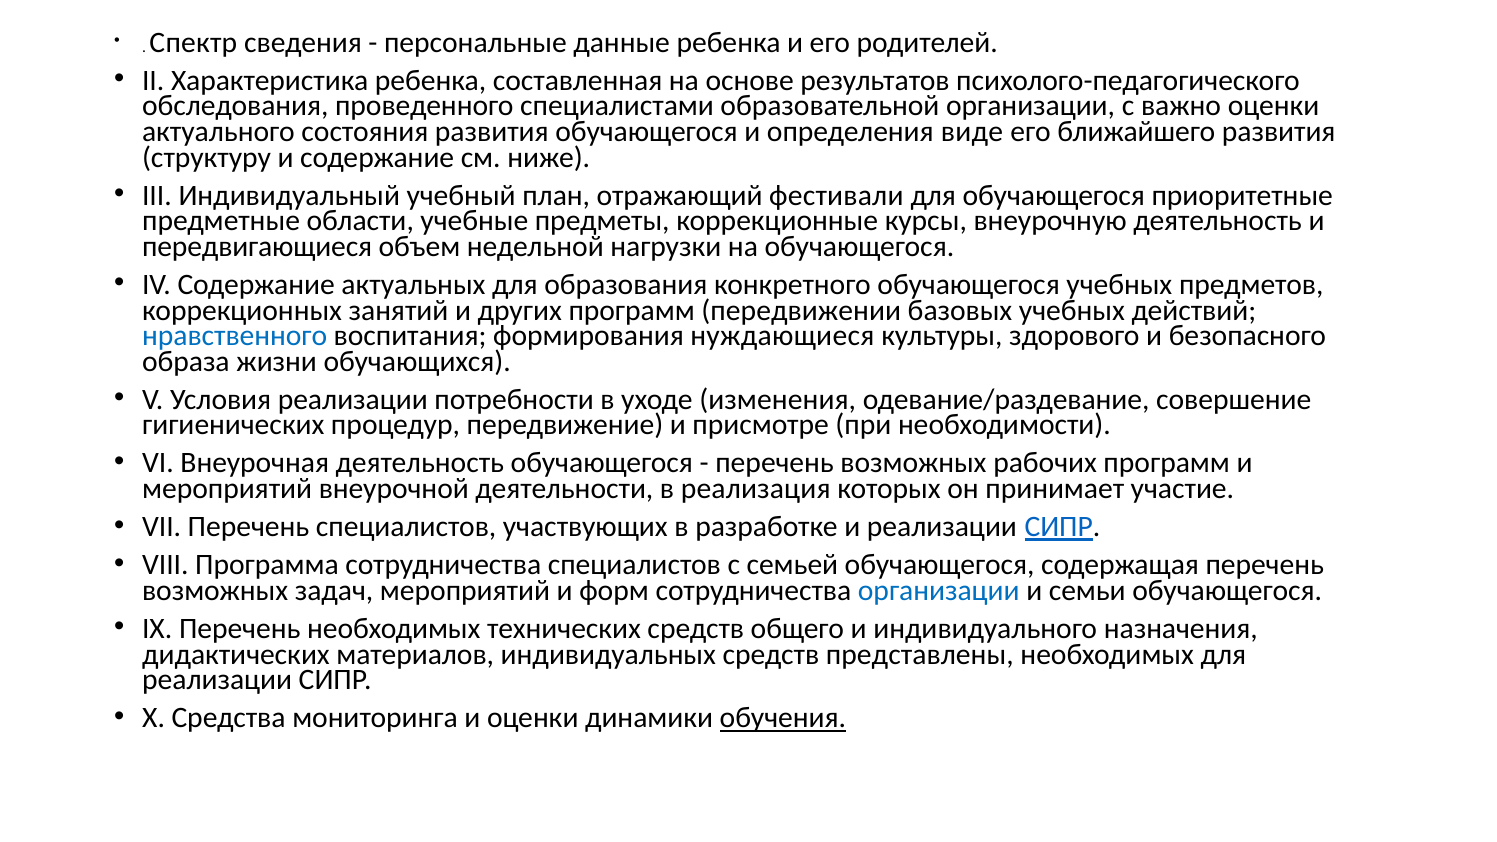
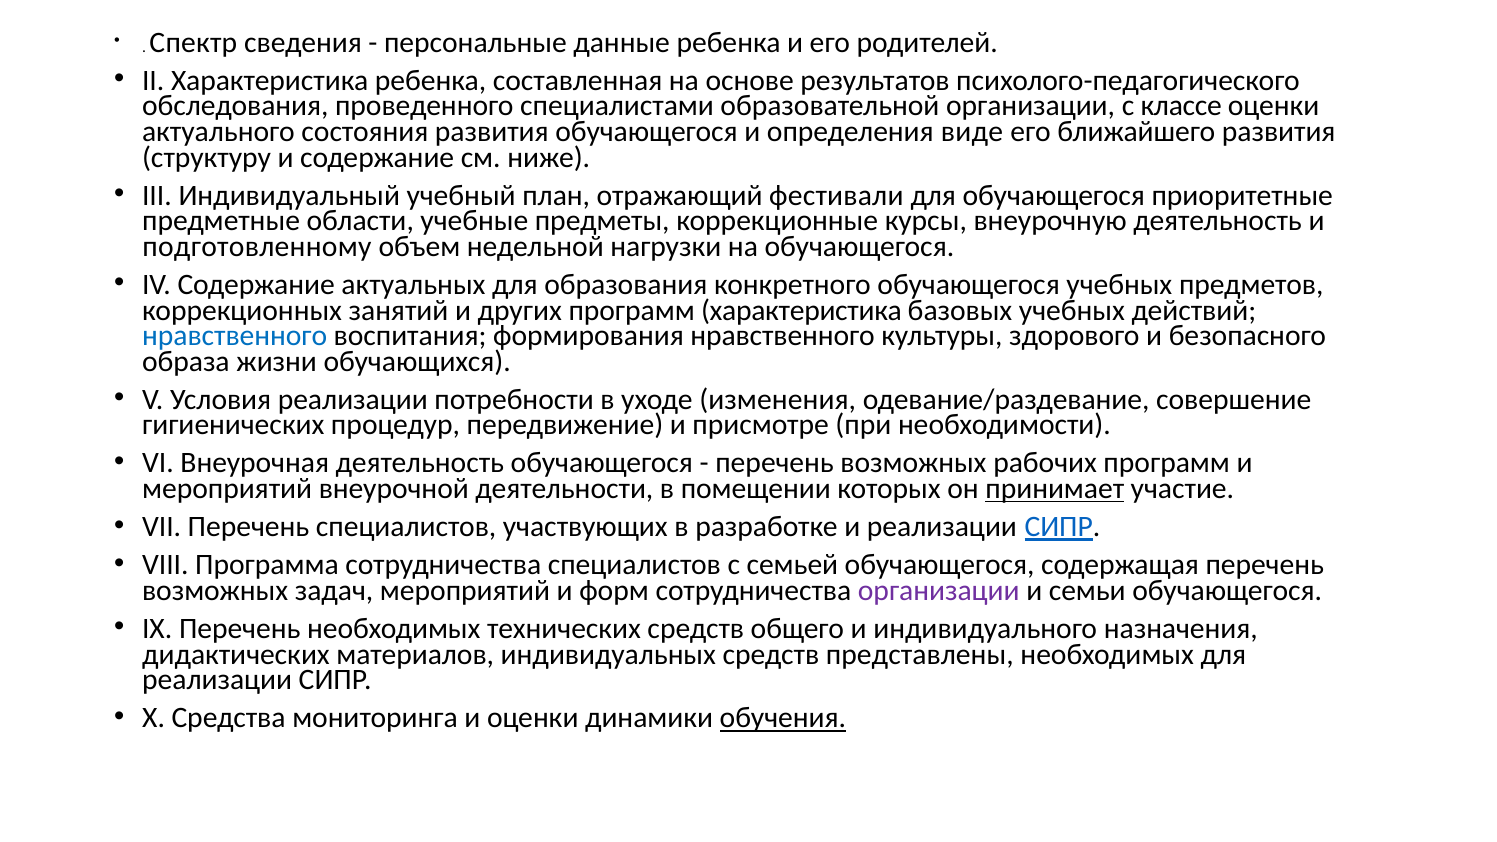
важно: важно -> классе (1181, 106)
передвигающиеся: передвигающиеся -> подготовленному (257, 247)
программ передвижении: передвижении -> характеристика (801, 310)
формирования нуждающиеся: нуждающиеся -> нравственного (783, 336)
реализация: реализация -> помещении (756, 489)
принимает underline: none -> present (1055, 489)
организации colour: blue -> purple (939, 591)
